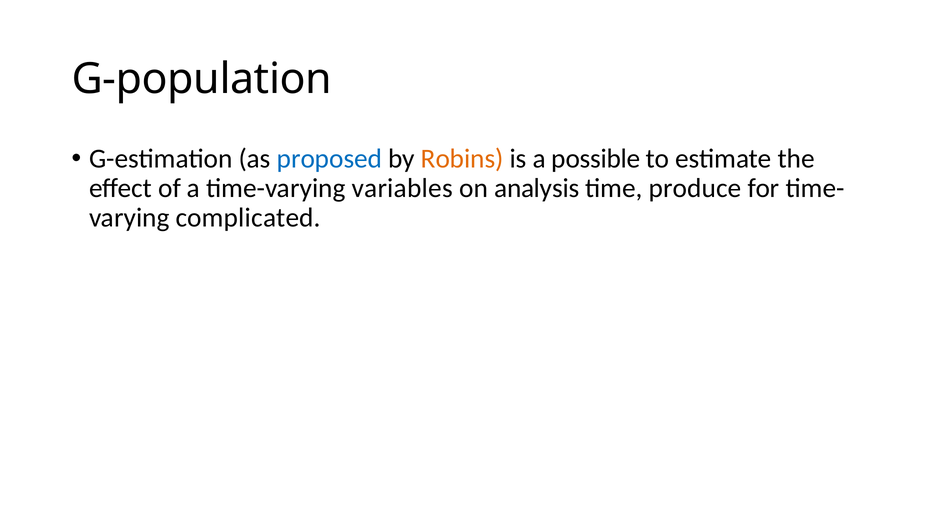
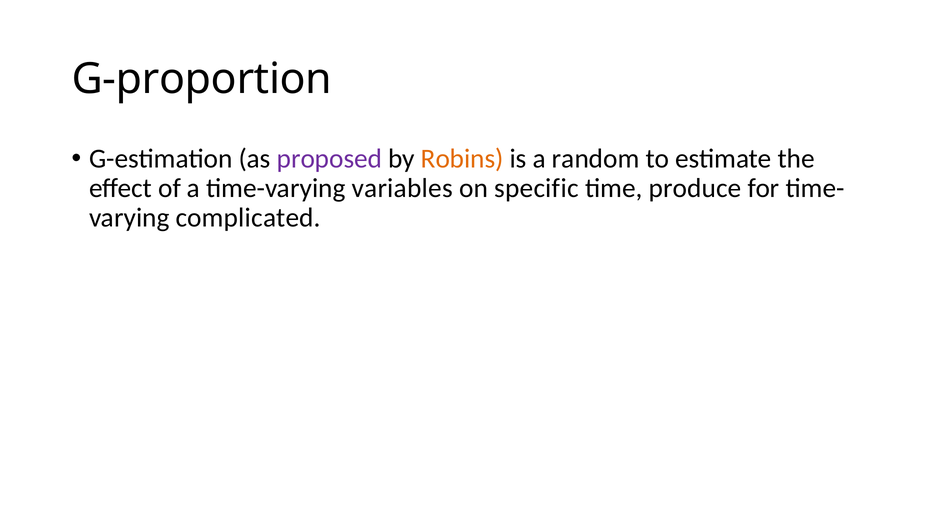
G-population: G-population -> G-proportion (202, 79)
proposed colour: blue -> purple (329, 159)
possible: possible -> random (596, 159)
analysis: analysis -> specific (536, 188)
